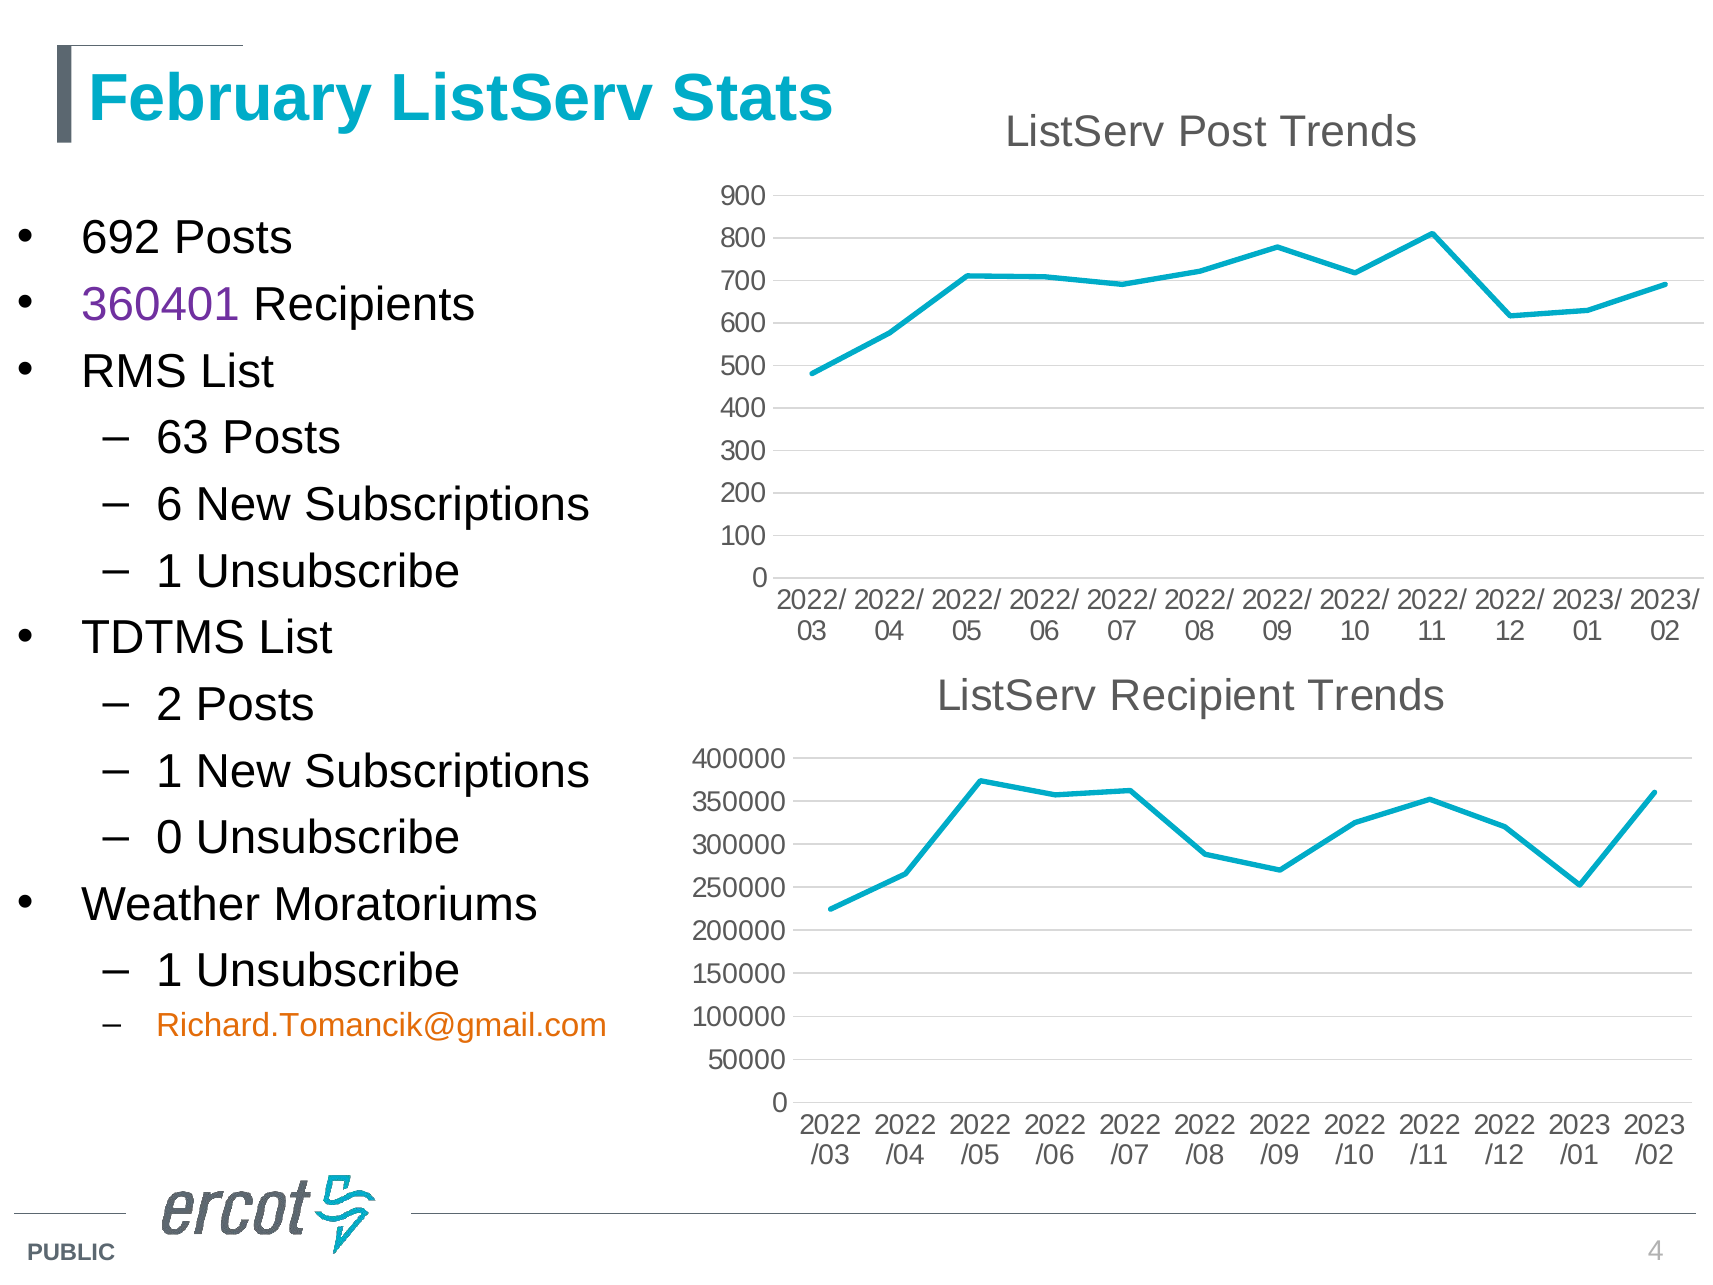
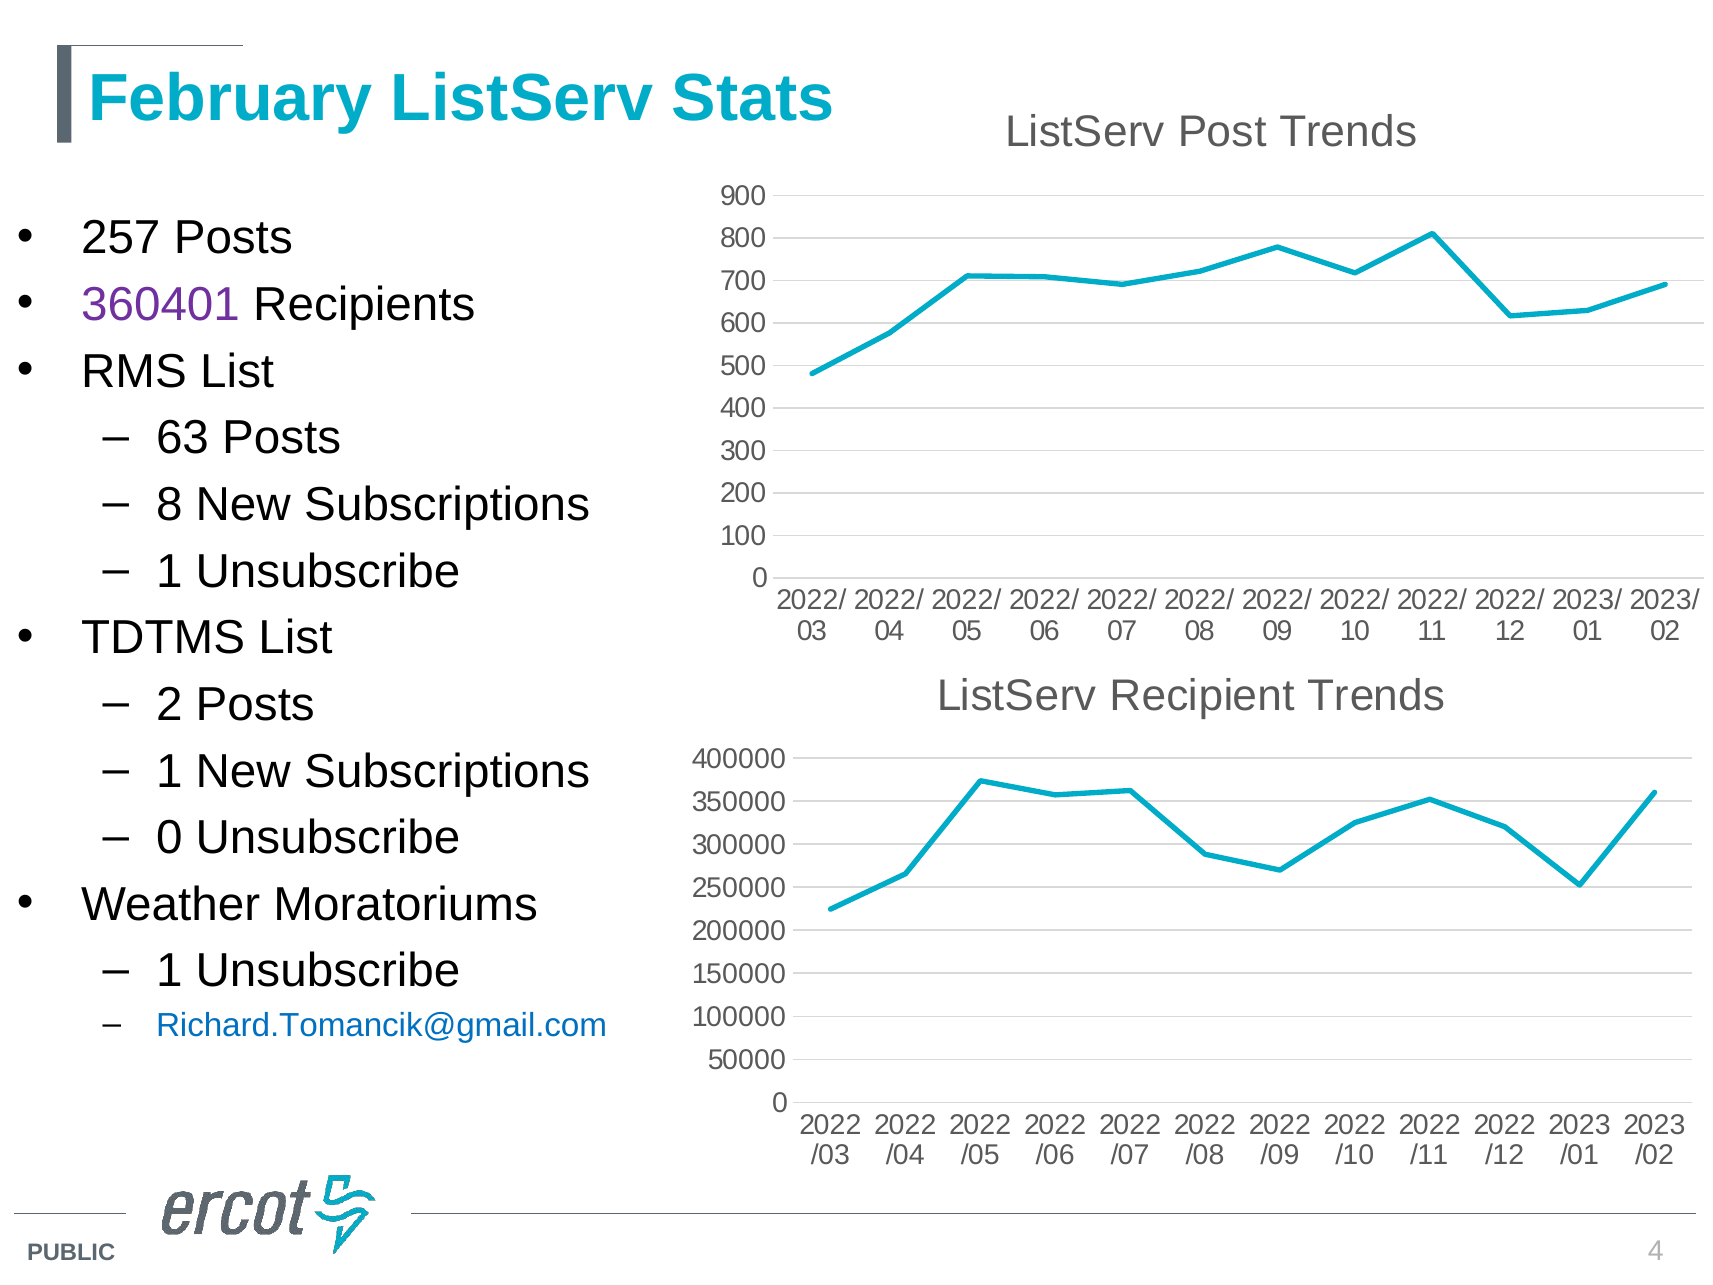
692: 692 -> 257 (121, 238)
6: 6 -> 8 (169, 505)
Richard.Tomancik@gmail.com colour: orange -> blue (382, 1025)
